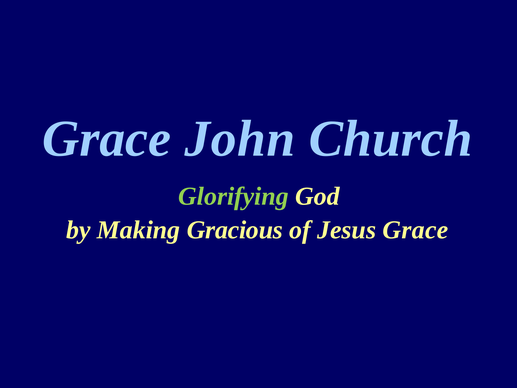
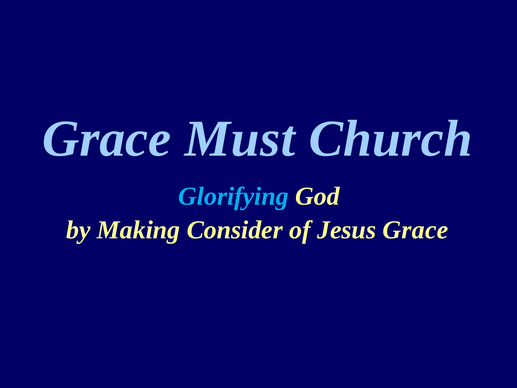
John: John -> Must (240, 139)
Glorifying colour: light green -> light blue (234, 196)
Gracious: Gracious -> Consider (235, 230)
